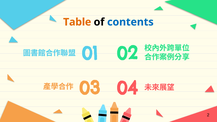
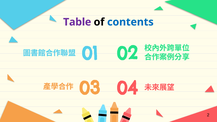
Table colour: orange -> purple (77, 22)
